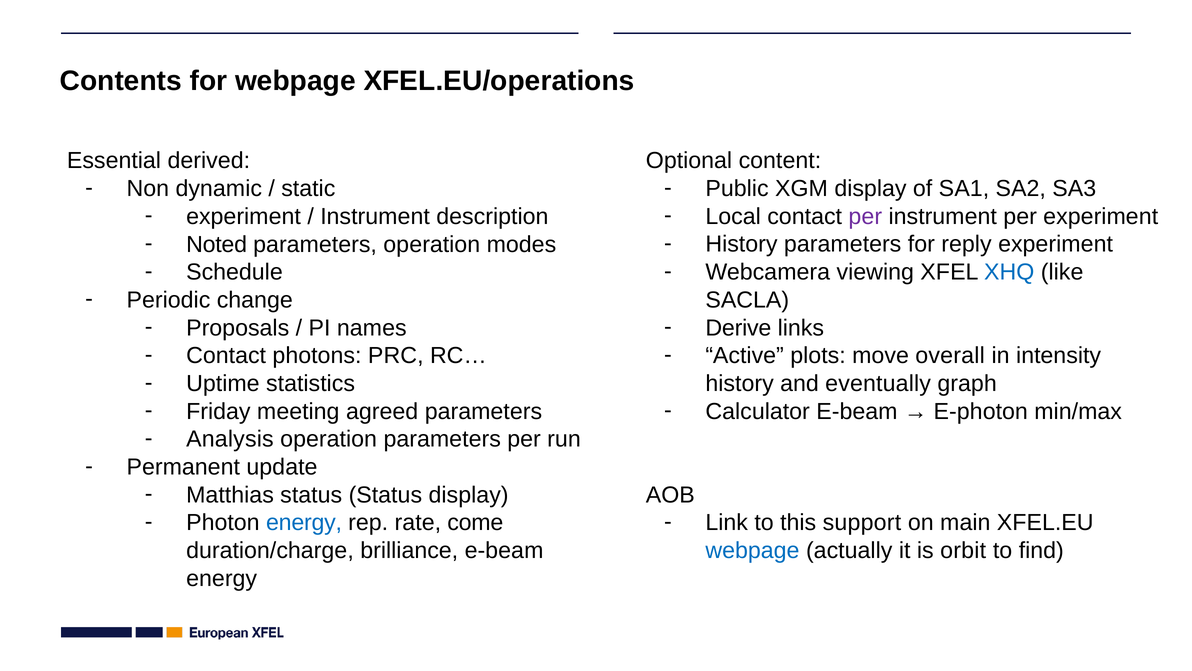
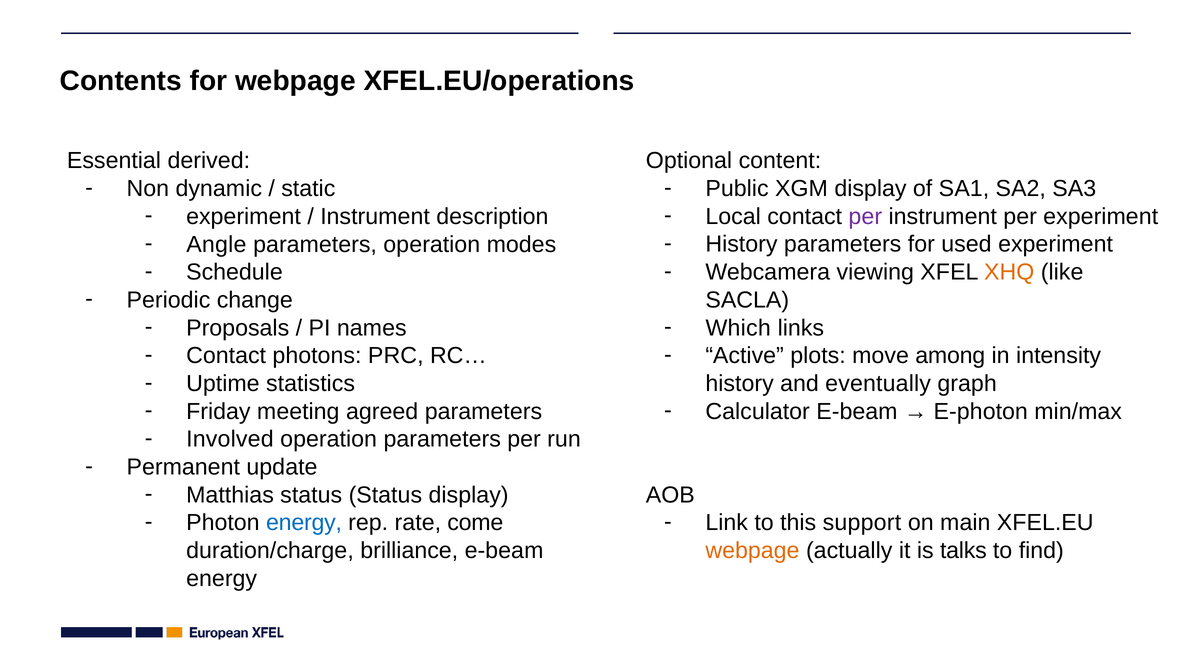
Noted: Noted -> Angle (216, 244)
reply: reply -> used (966, 244)
XHQ colour: blue -> orange (1009, 272)
Derive: Derive -> Which (738, 328)
overall: overall -> among (950, 355)
Analysis: Analysis -> Involved (230, 439)
webpage colour: blue -> orange (752, 550)
orbit: orbit -> talks (963, 550)
